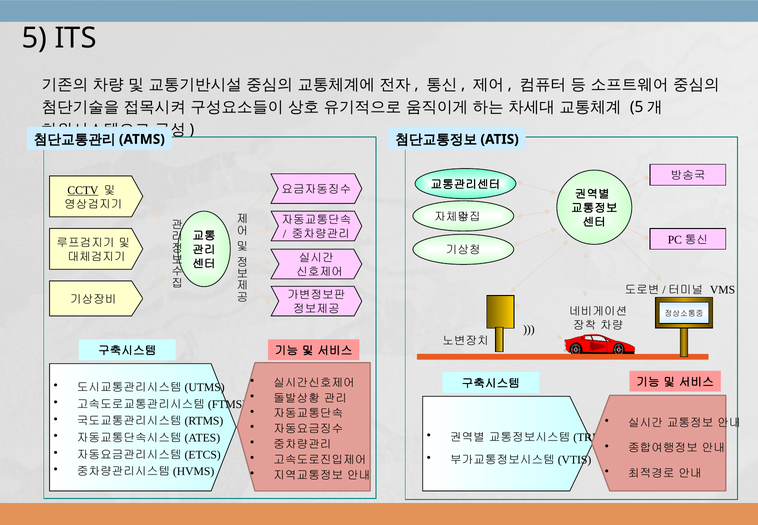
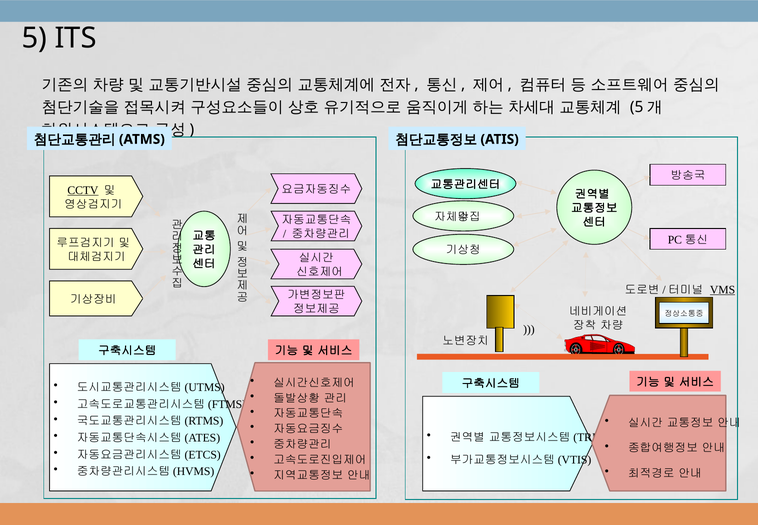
VMS underline: none -> present (723, 290)
